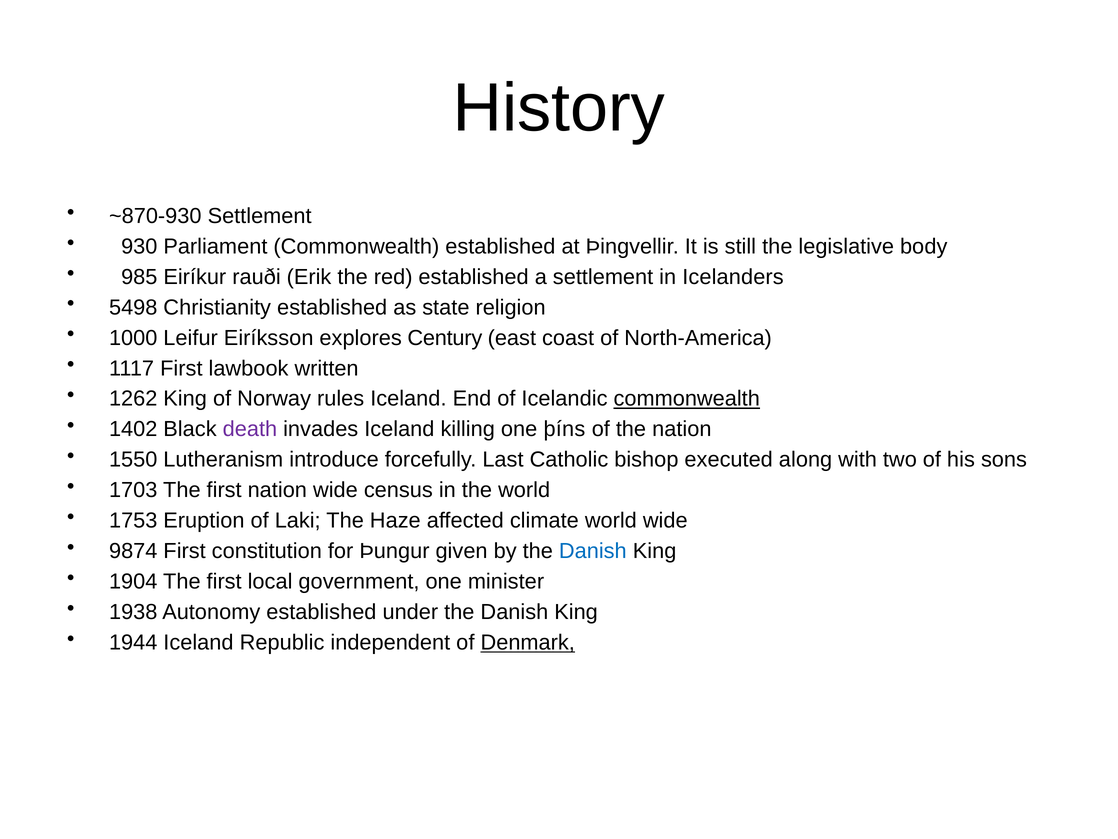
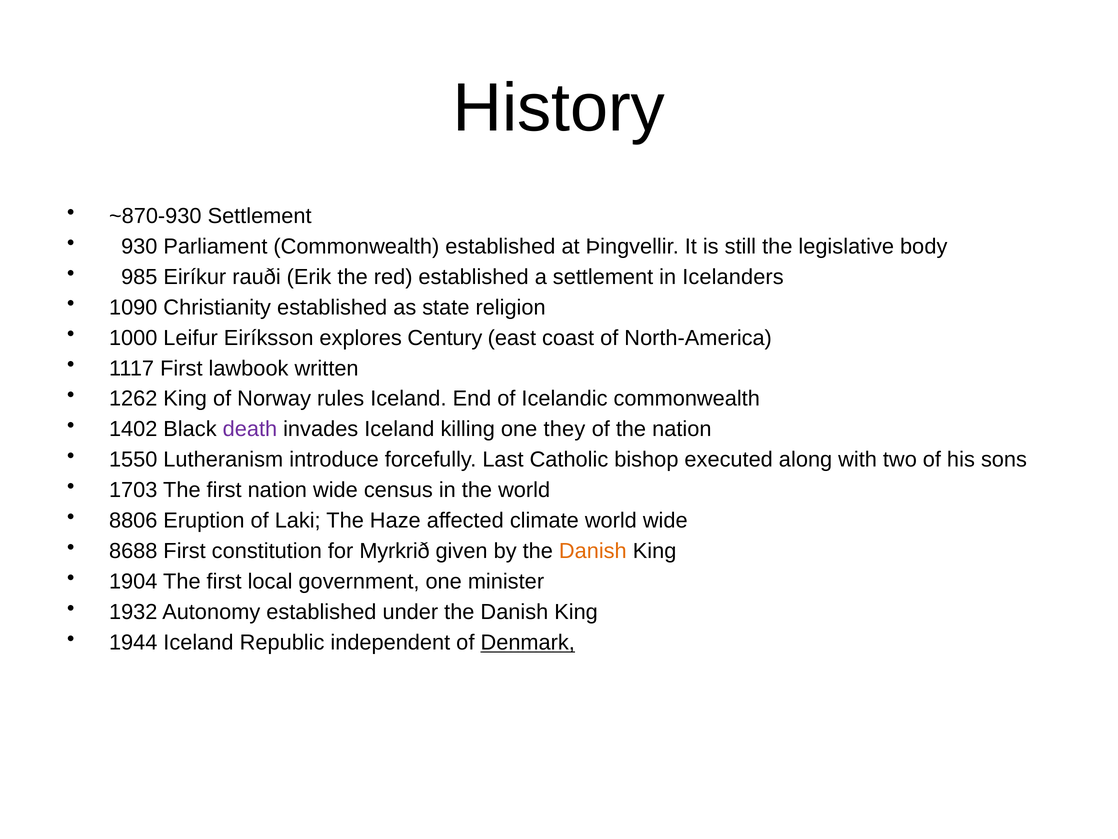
5498: 5498 -> 1090 (133, 307)
commonwealth underline: present -> none (687, 399)
þíns: þíns -> they (564, 429)
1753: 1753 -> 8806 (133, 520)
9874: 9874 -> 8688 (133, 551)
Þungur: Þungur -> Myrkrið (395, 551)
Danish colour: blue -> orange (593, 551)
1938: 1938 -> 1932 (133, 612)
